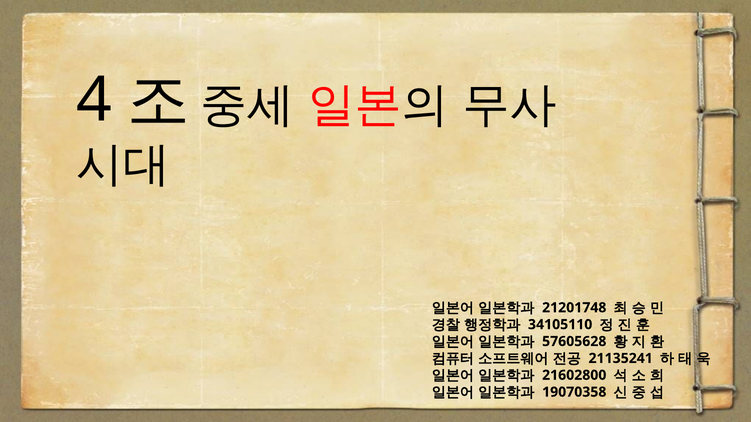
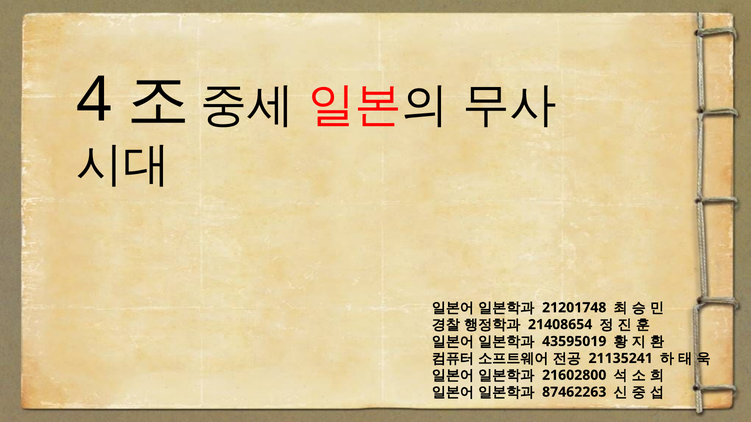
34105110: 34105110 -> 21408654 (560, 325)
57605628: 57605628 -> 43595019 (574, 342)
19070358: 19070358 -> 87462263 (574, 392)
